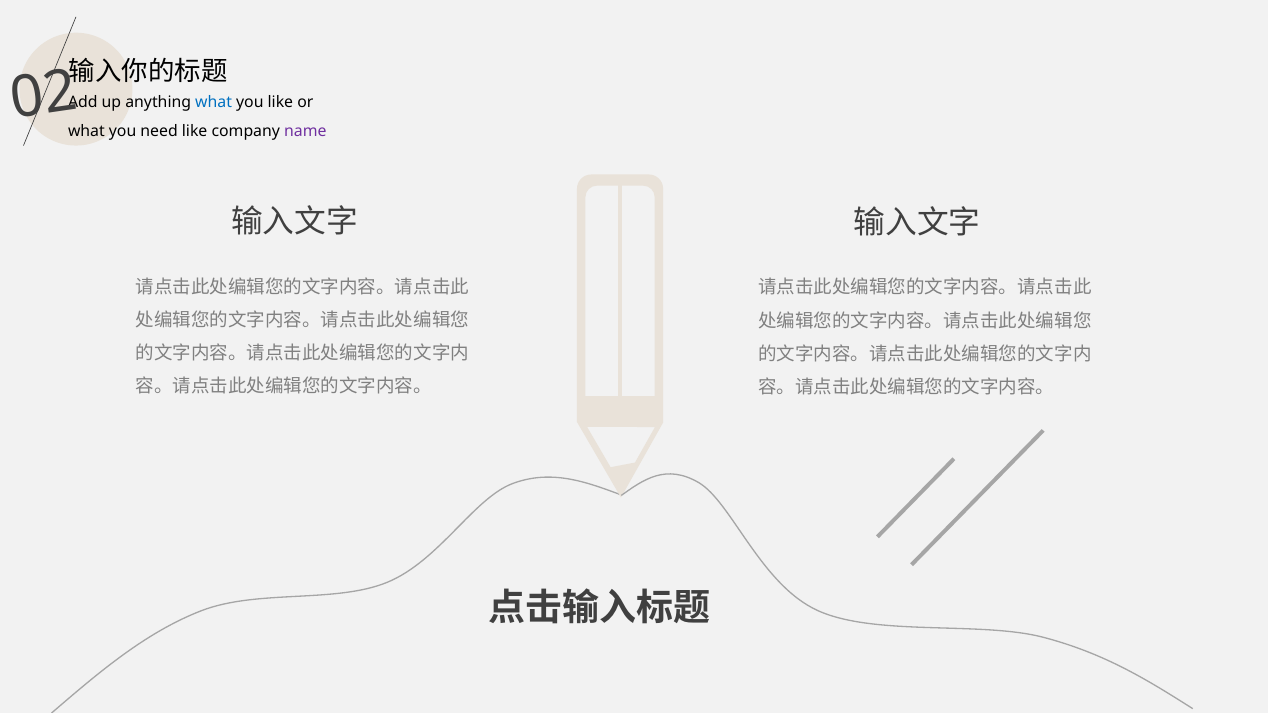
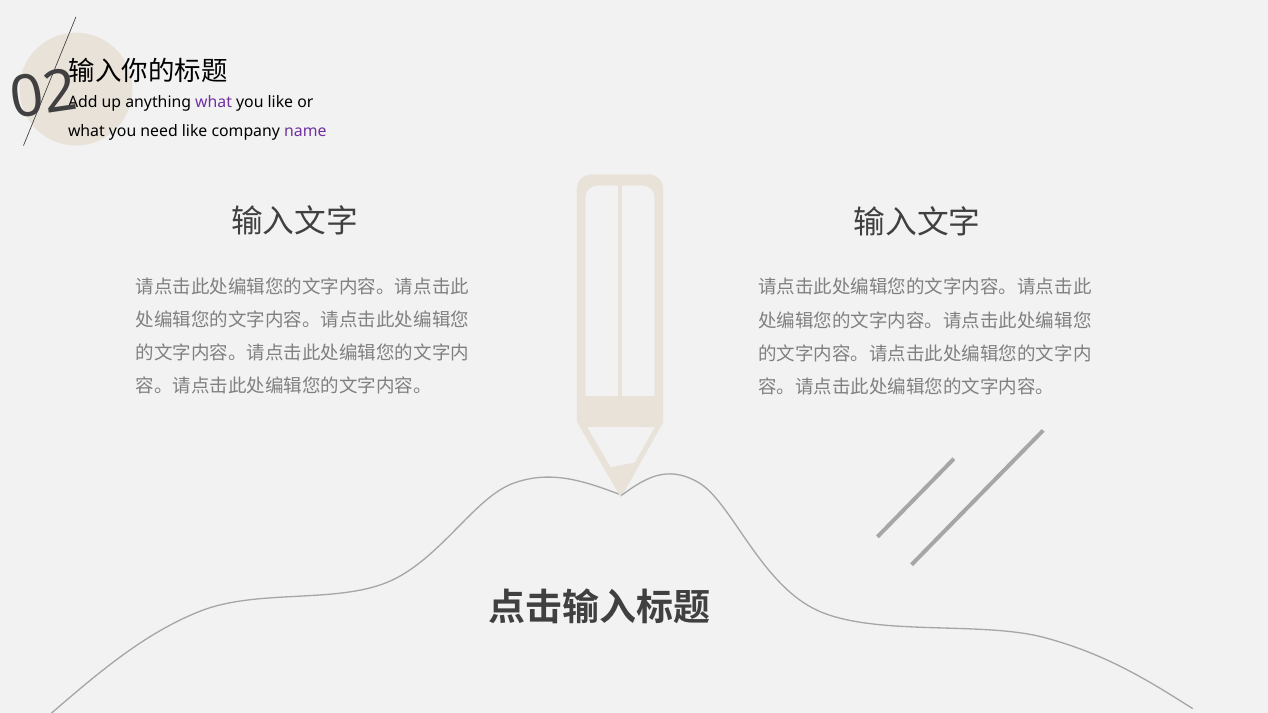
what colour: blue -> purple (214, 103)
